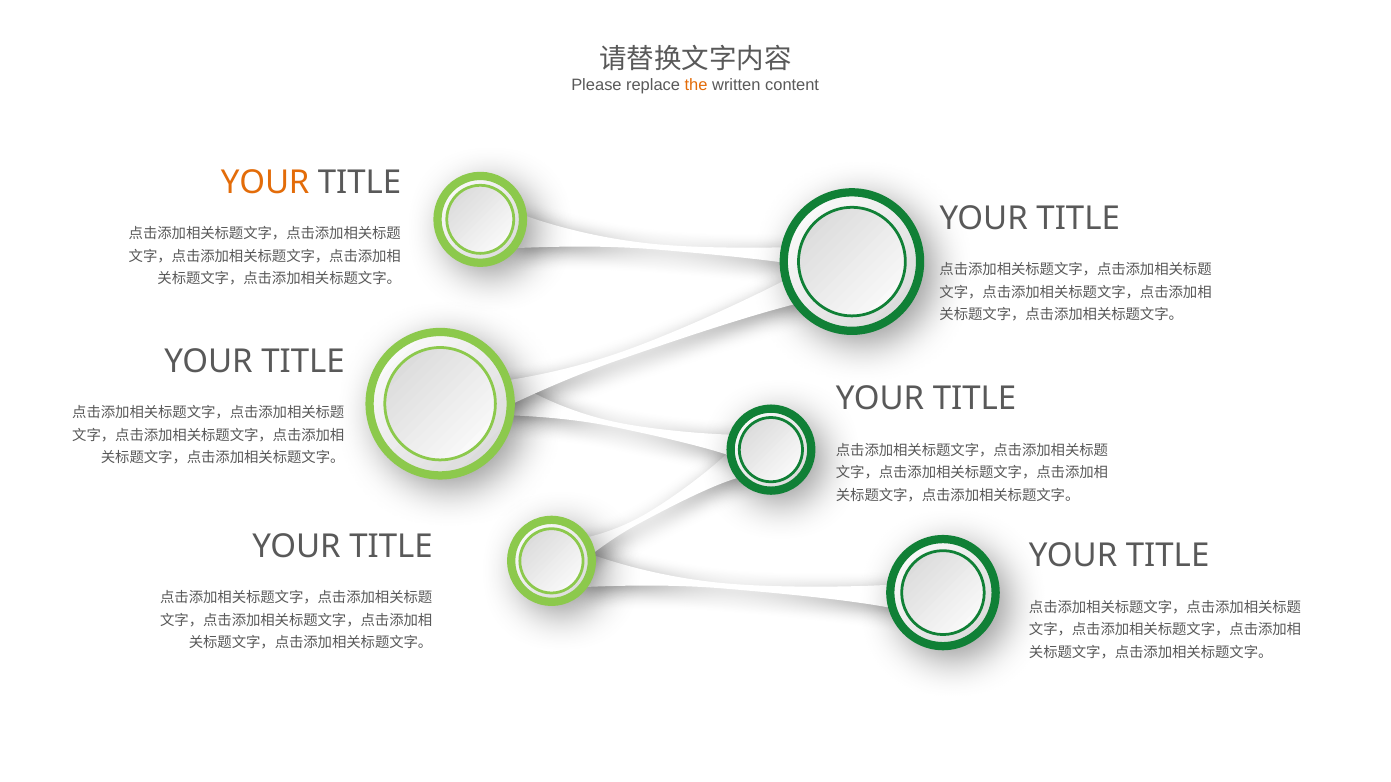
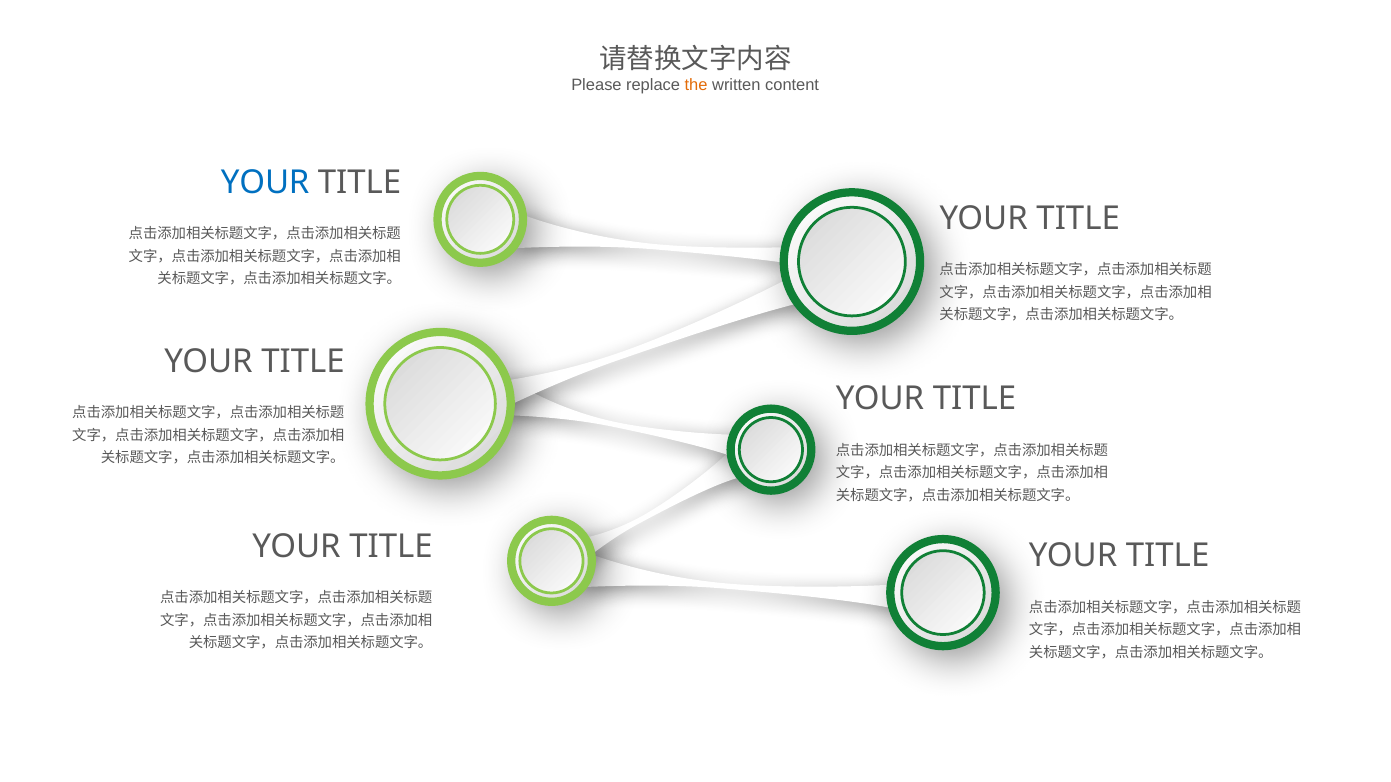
YOUR colour: orange -> blue (265, 183)
